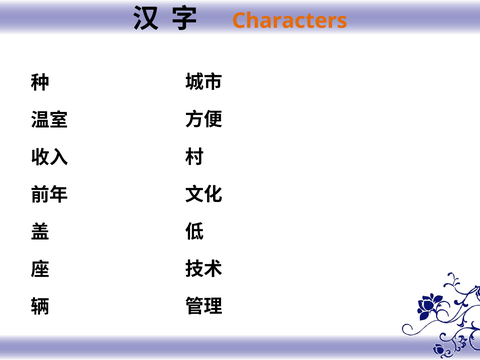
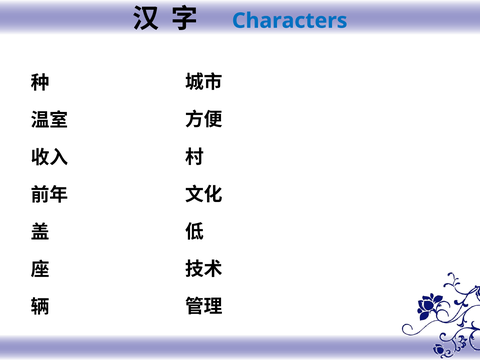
Characters colour: orange -> blue (290, 21)
